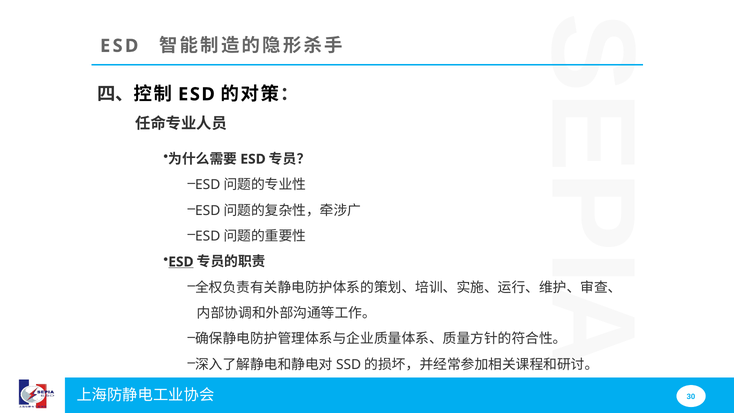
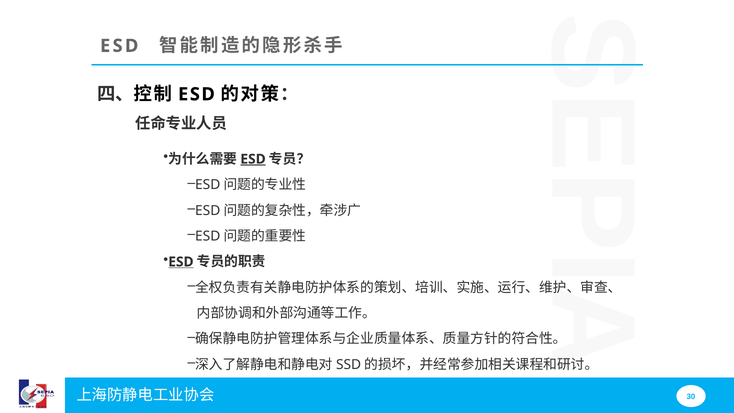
ESD underline: none -> present (253, 159)
